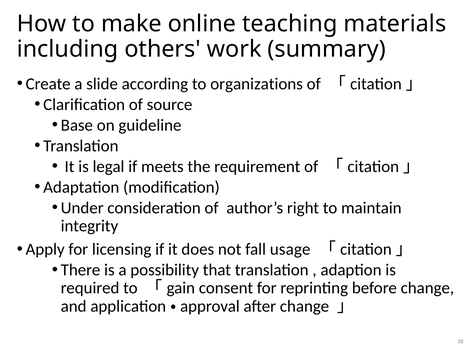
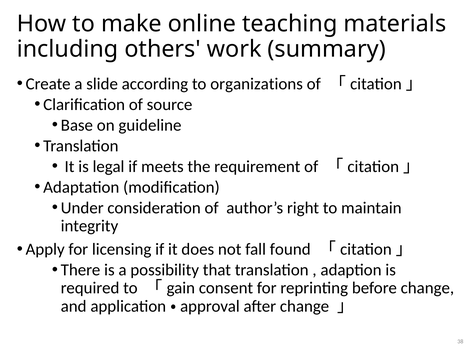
usage: usage -> found (290, 249)
